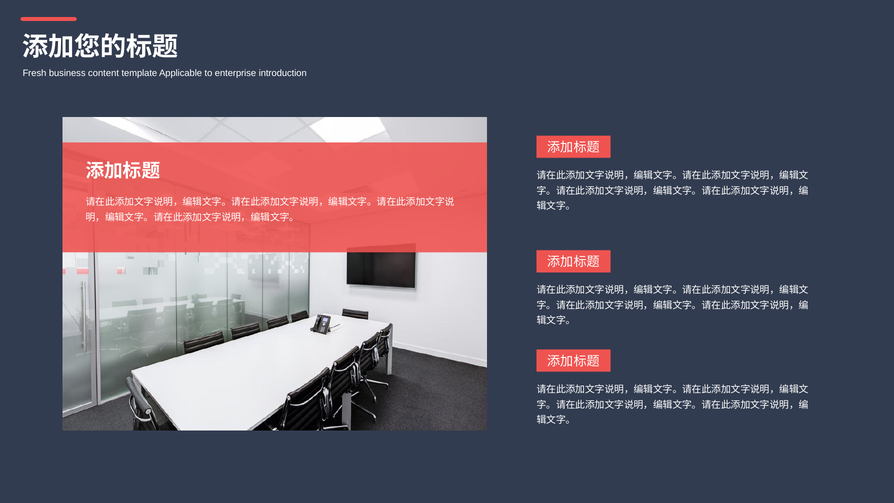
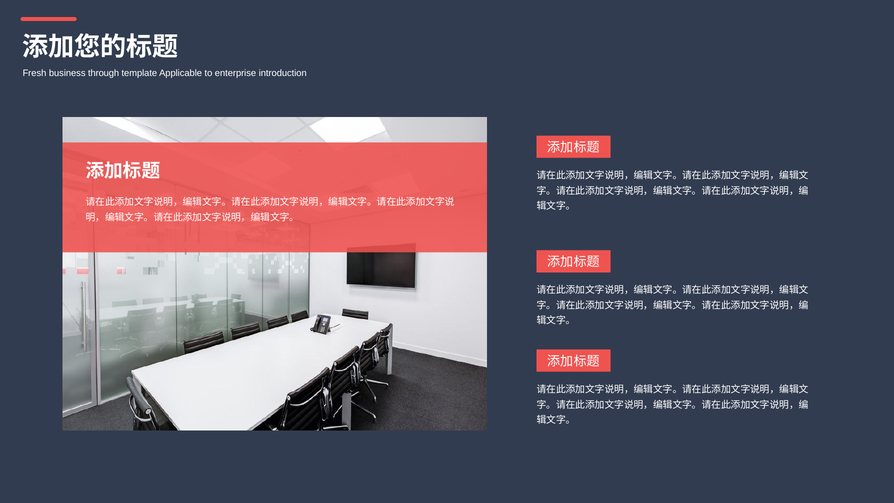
content: content -> through (104, 73)
